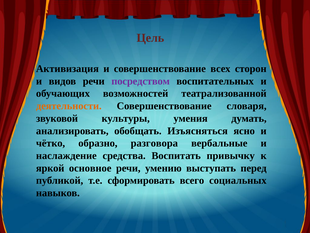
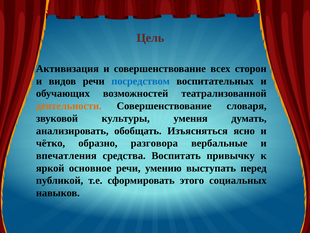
посредством colour: purple -> blue (141, 81)
наслаждение: наслаждение -> впечатления (66, 155)
всего: всего -> этого (192, 180)
